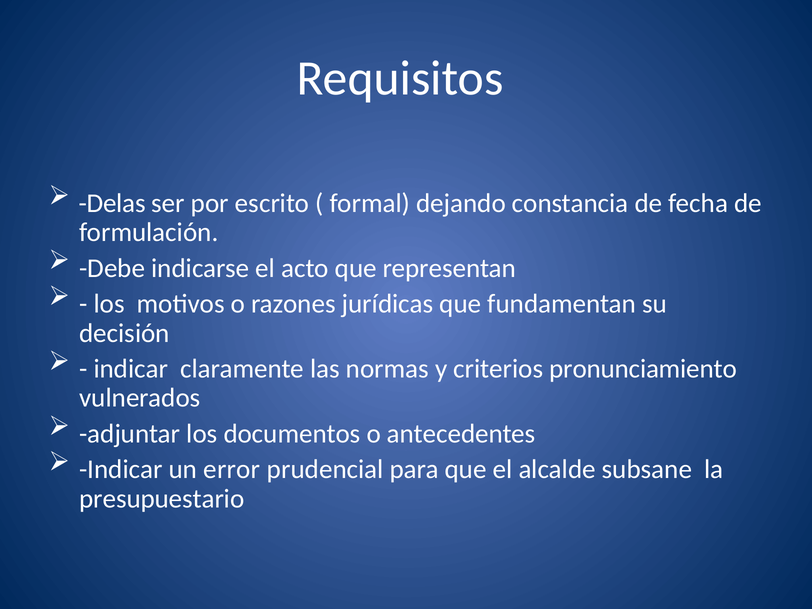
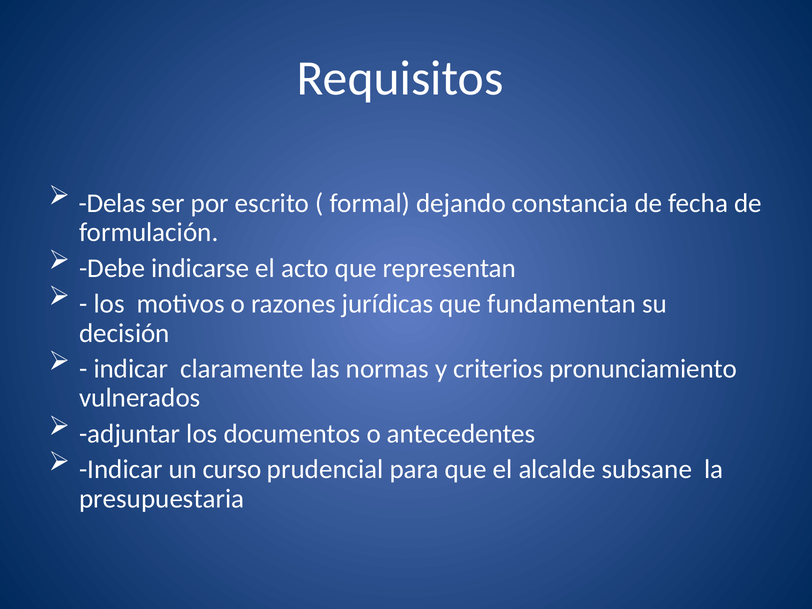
error: error -> curso (232, 469)
presupuestario: presupuestario -> presupuestaria (162, 499)
